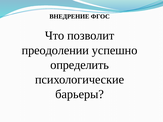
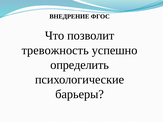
преодолении: преодолении -> тревожность (55, 50)
